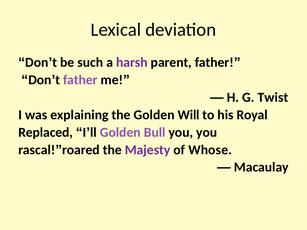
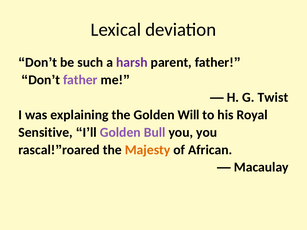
Replaced: Replaced -> Sensitive (46, 132)
Majesty colour: purple -> orange (148, 150)
Whose: Whose -> African (210, 150)
